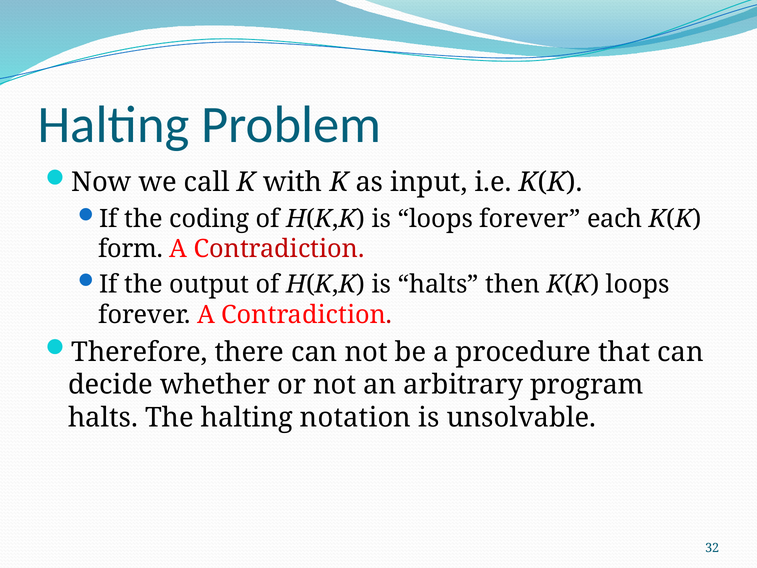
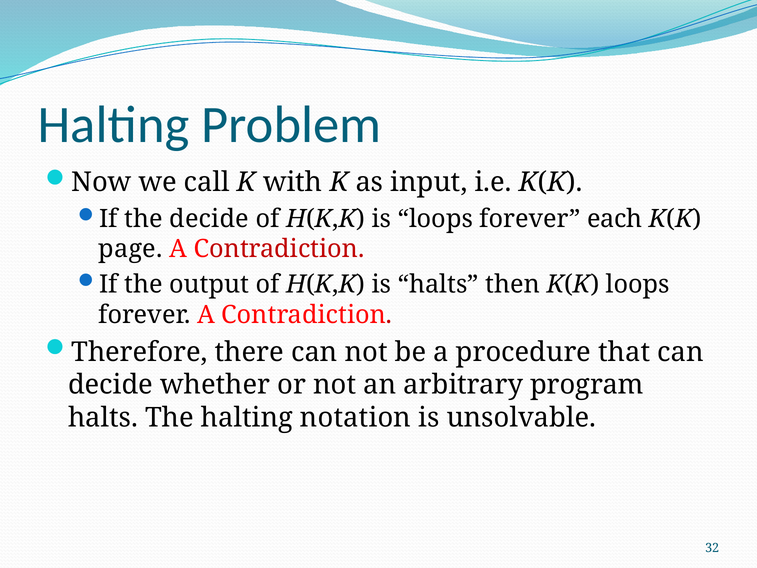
the coding: coding -> decide (209, 219)
form: form -> page (130, 249)
